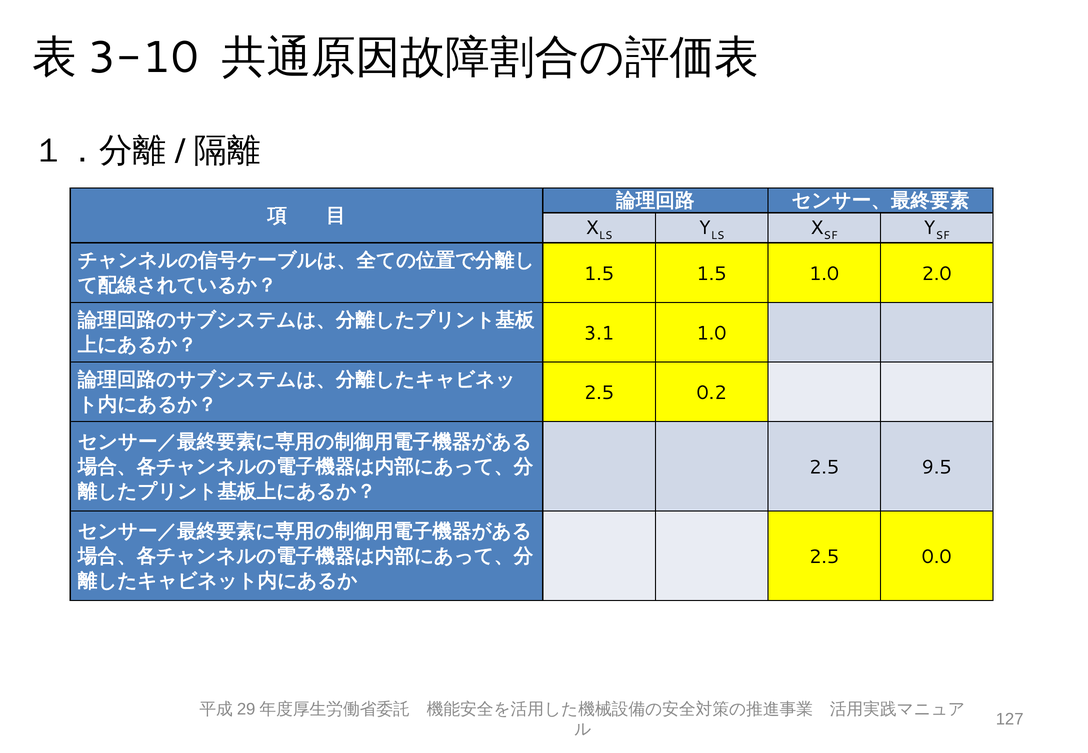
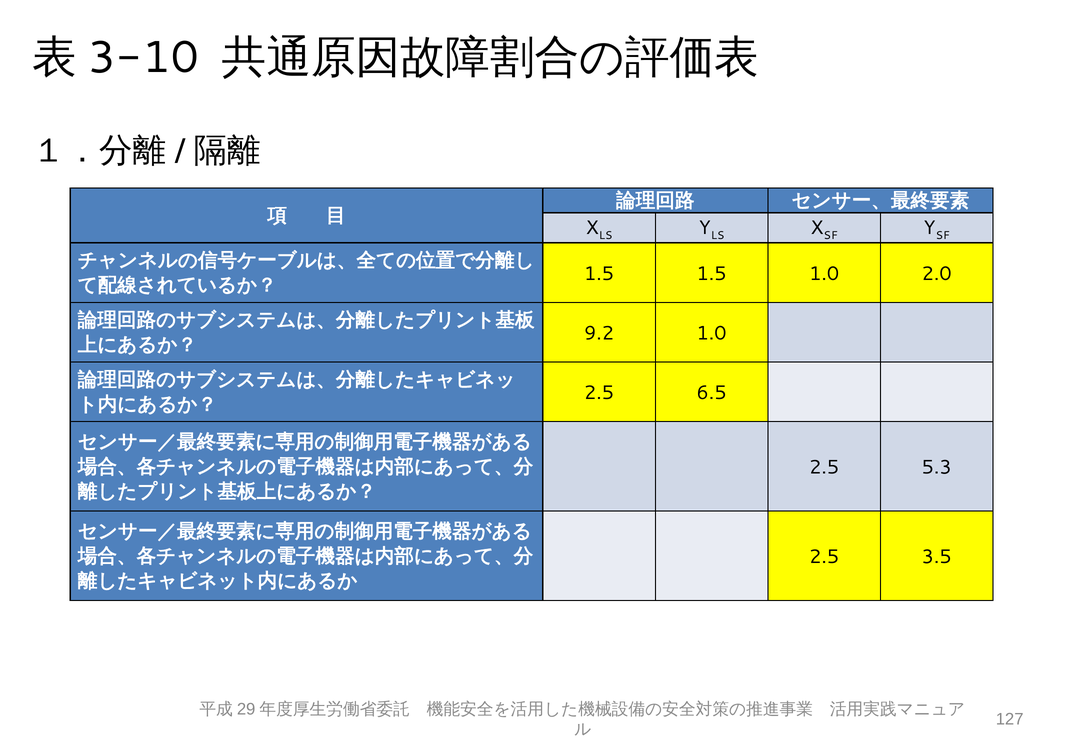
3.1: 3.1 -> 9.2 (599, 333)
0.2: 0.2 -> 6.5 (712, 393)
9.5: 9.5 -> 5.3 (937, 468)
0.0: 0.0 -> 3.5 (937, 557)
